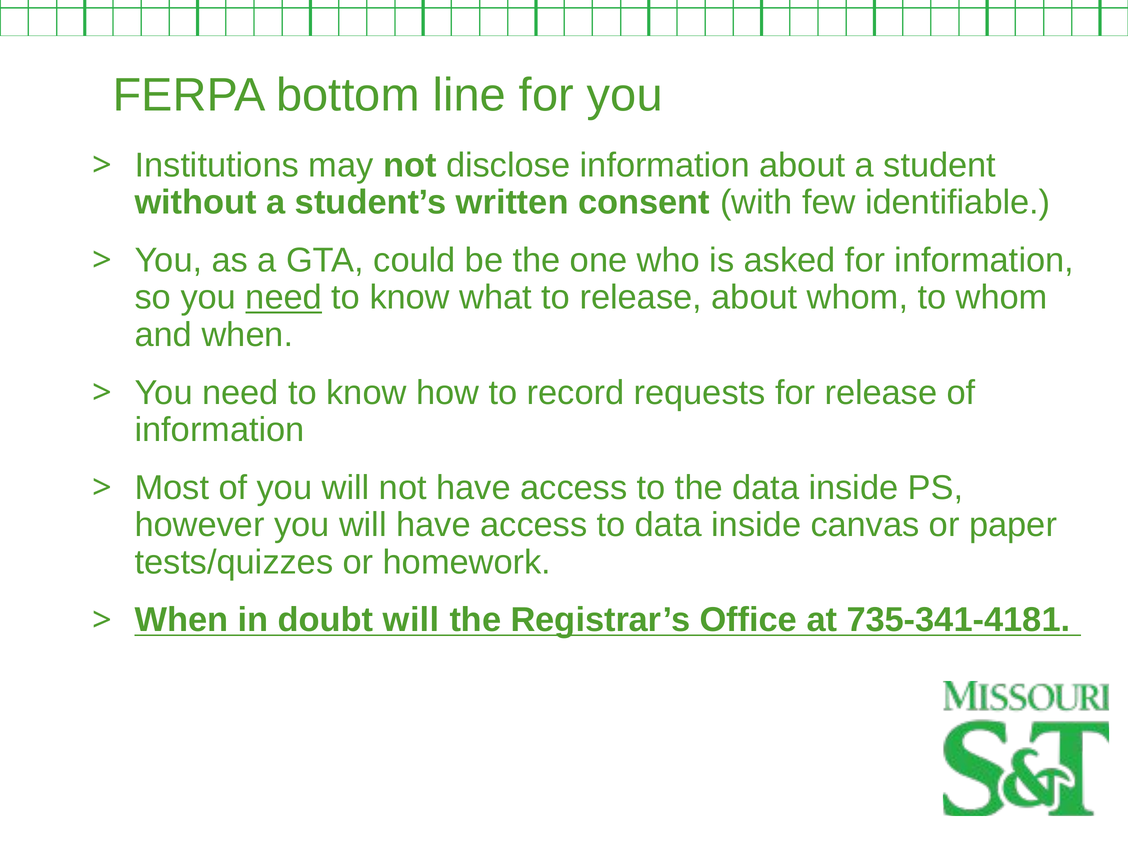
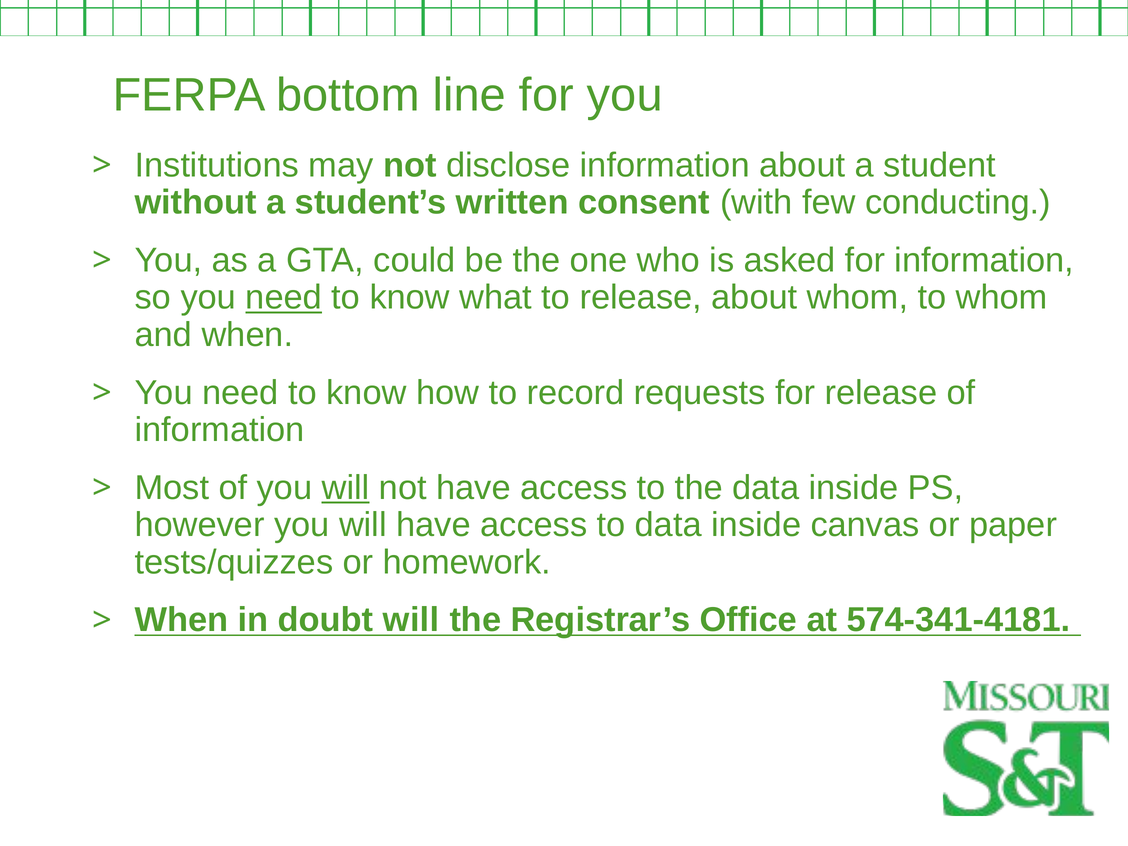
identifiable: identifiable -> conducting (958, 203)
will underline: none -> present (346, 488)
735-341-4181: 735-341-4181 -> 574-341-4181 (958, 620)
